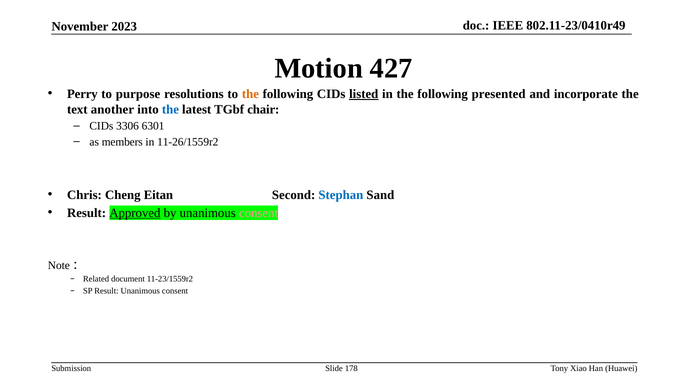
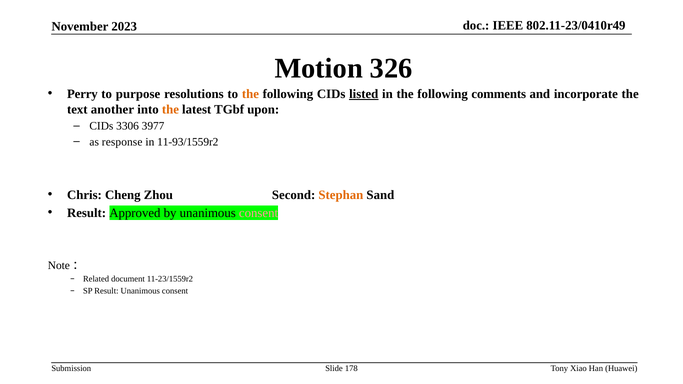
427: 427 -> 326 (391, 69)
presented: presented -> comments (499, 94)
the colour: blue -> orange (170, 109)
chair: chair -> upon (263, 109)
6301: 6301 -> 3977 (153, 126)
members: members -> response (122, 142)
11-26/1559r2: 11-26/1559r2 -> 11-93/1559r2 (188, 142)
Eitan: Eitan -> Zhou (158, 195)
Stephan colour: blue -> orange (341, 195)
Approved underline: present -> none (135, 213)
